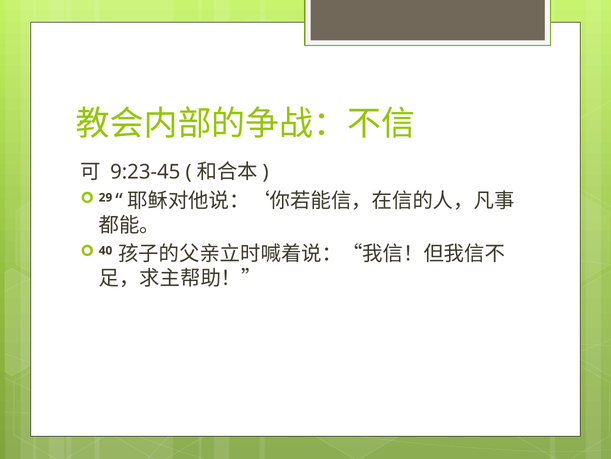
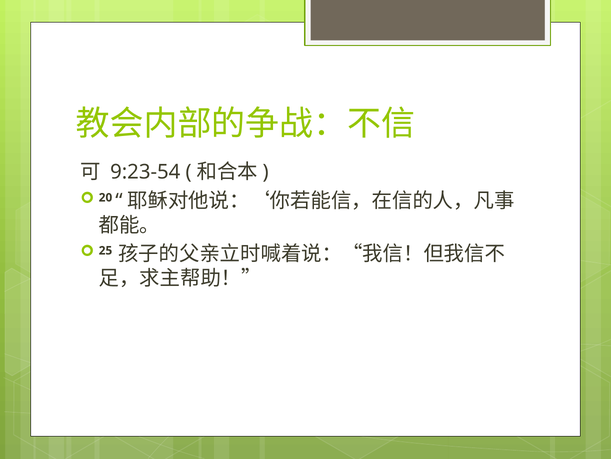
9:23-45: 9:23-45 -> 9:23-54 (145, 172)
29: 29 -> 20 (106, 197)
40: 40 -> 25 (106, 250)
